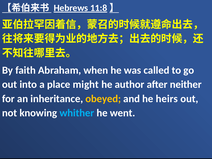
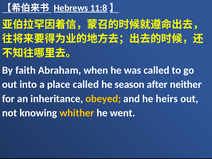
place might: might -> called (86, 84)
author: author -> season (130, 84)
whither colour: light blue -> yellow (77, 113)
